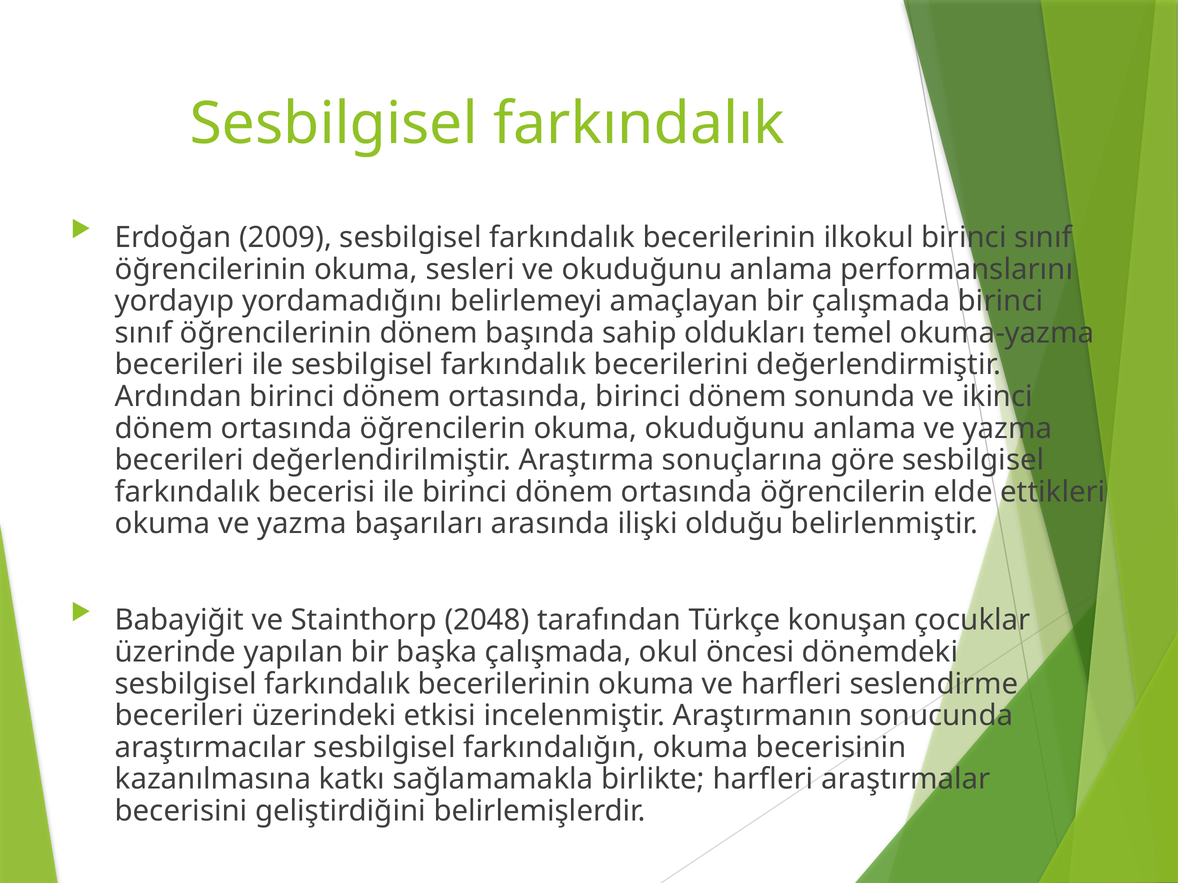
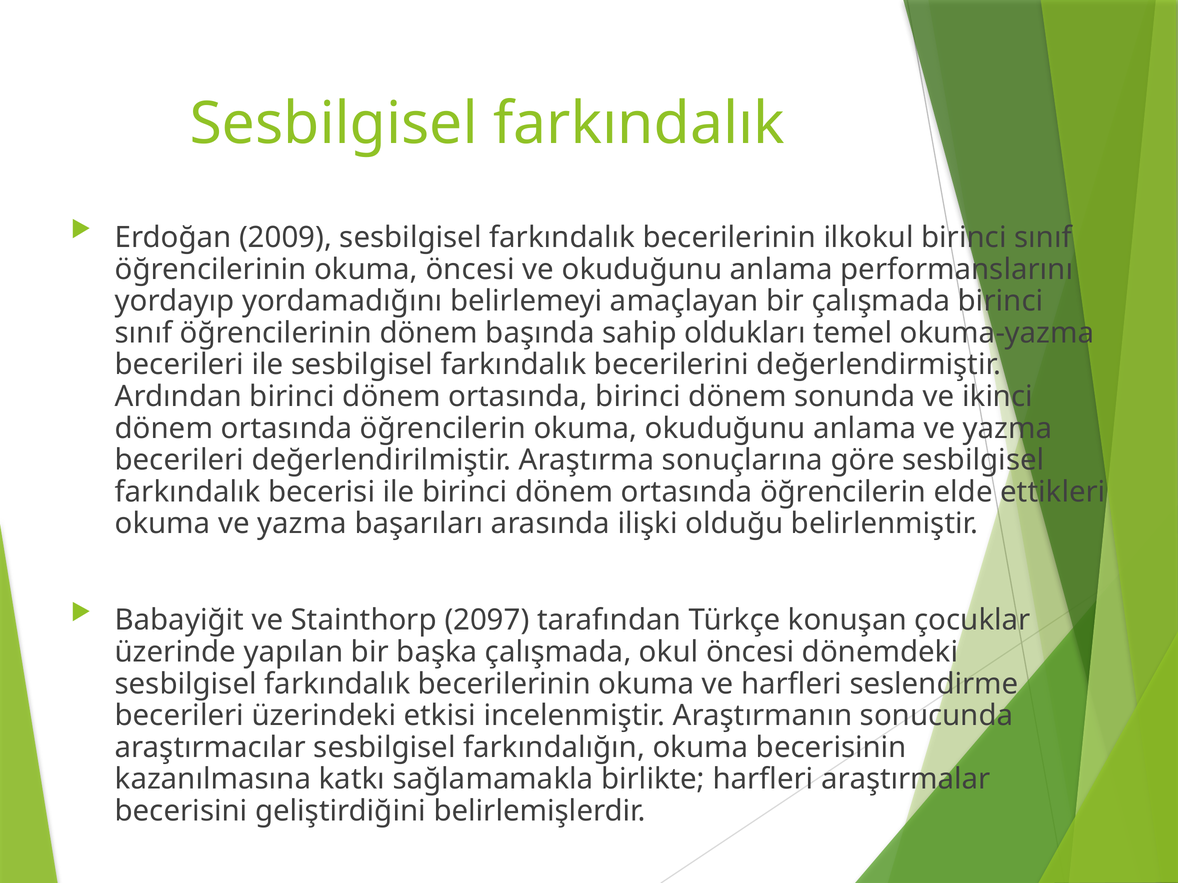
okuma sesleri: sesleri -> öncesi (470, 270)
2048: 2048 -> 2097 (487, 621)
